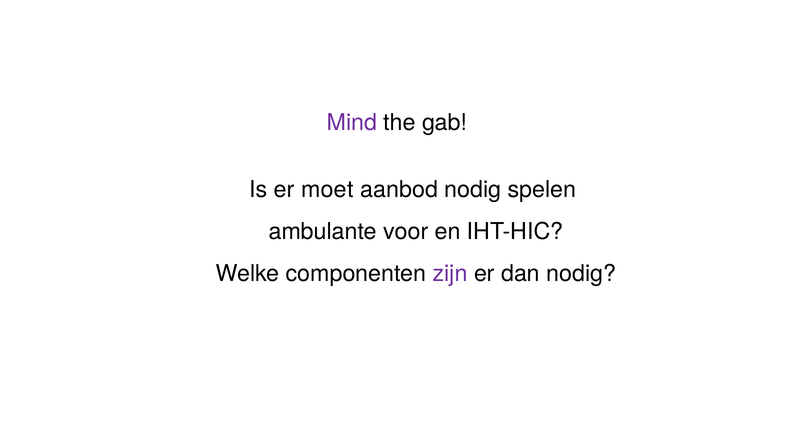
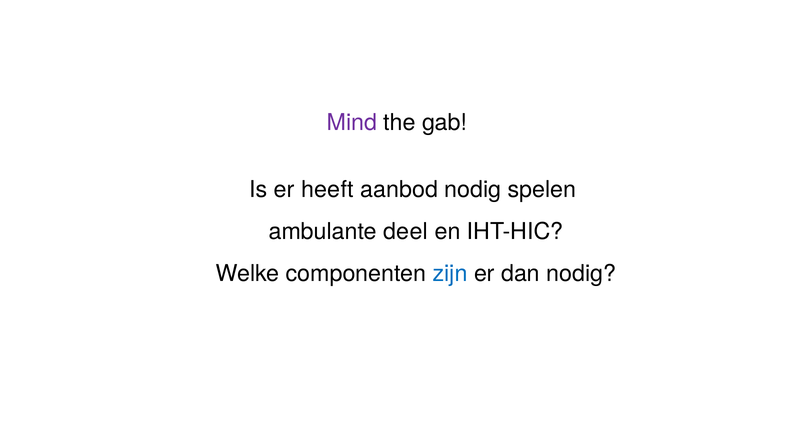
moet: moet -> heeft (327, 190)
voor: voor -> deel (406, 232)
zijn colour: purple -> blue (450, 274)
